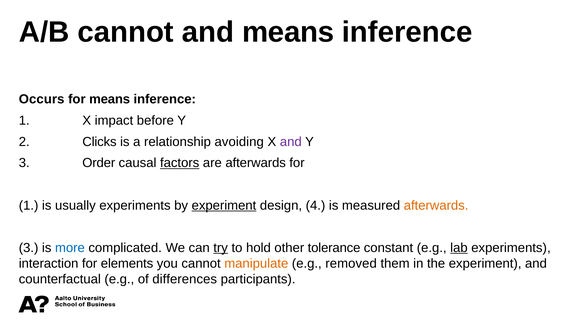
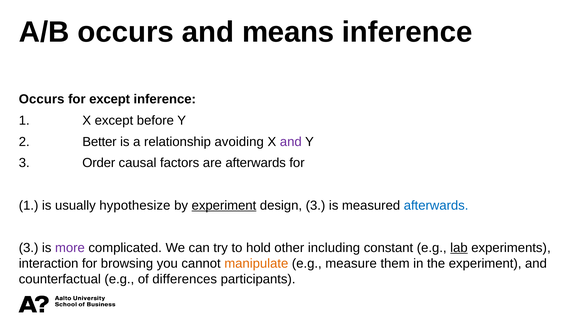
A/B cannot: cannot -> occurs (126, 32)
for means: means -> except (110, 99)
X impact: impact -> except (114, 120)
Clicks: Clicks -> Better (99, 142)
factors underline: present -> none (180, 163)
usually experiments: experiments -> hypothesize (135, 205)
design 4: 4 -> 3 (316, 205)
afterwards colour: orange -> blue (436, 205)
more colour: blue -> purple (70, 248)
try underline: present -> none (221, 248)
tolerance: tolerance -> including (334, 248)
elements: elements -> browsing (127, 263)
removed: removed -> measure (351, 263)
